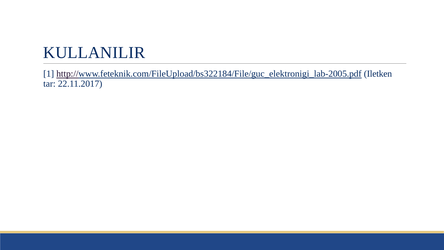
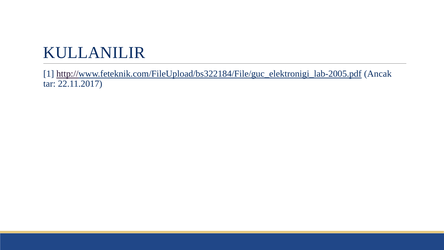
Iletken: Iletken -> Ancak (378, 74)
